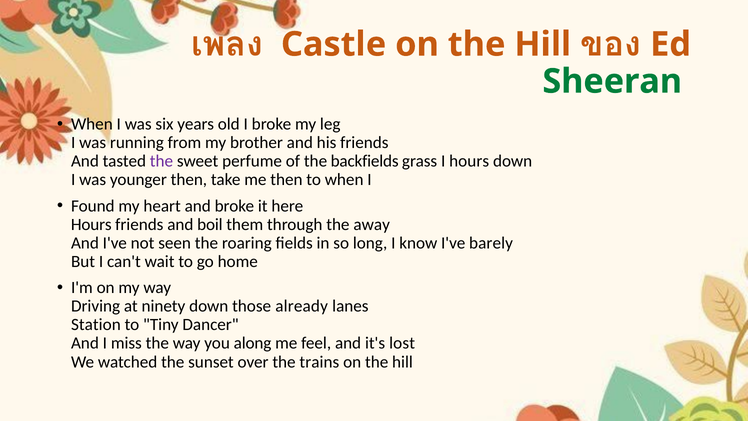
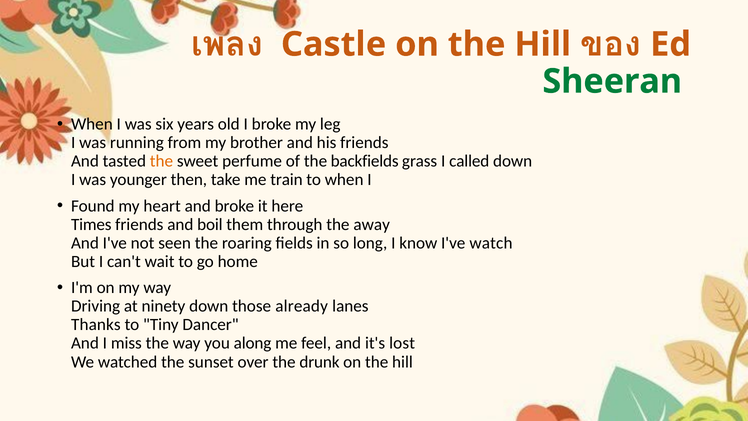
the colour: purple -> orange (161, 161)
I hours: hours -> called (469, 161)
me then: then -> train (286, 179)
Hours: Hours -> Times (91, 224)
barely: barely -> watch (491, 243)
Station: Station -> Thanks (96, 325)
trains: trains -> drunk (320, 362)
